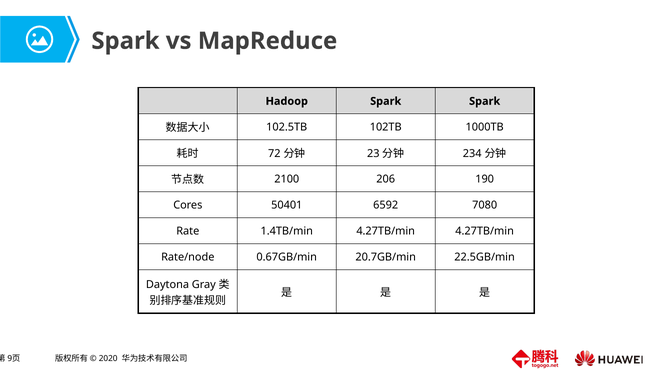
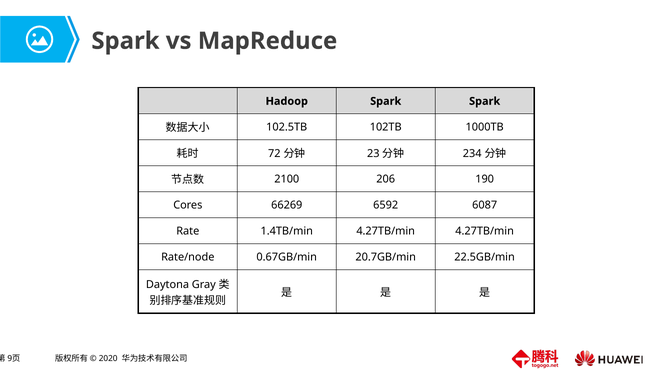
50401: 50401 -> 66269 (287, 205)
7080: 7080 -> 6087 (485, 205)
